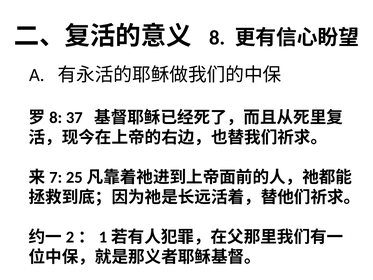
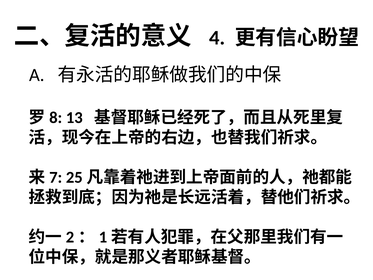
8: 8 -> 4 (217, 38)
37: 37 -> 13 (74, 118)
